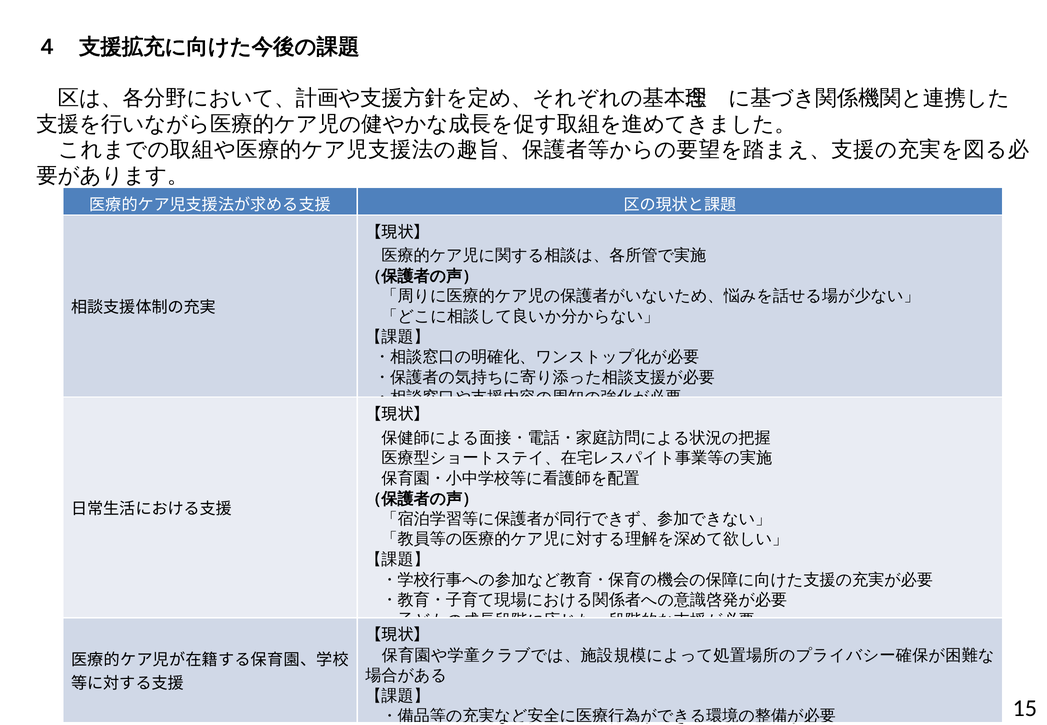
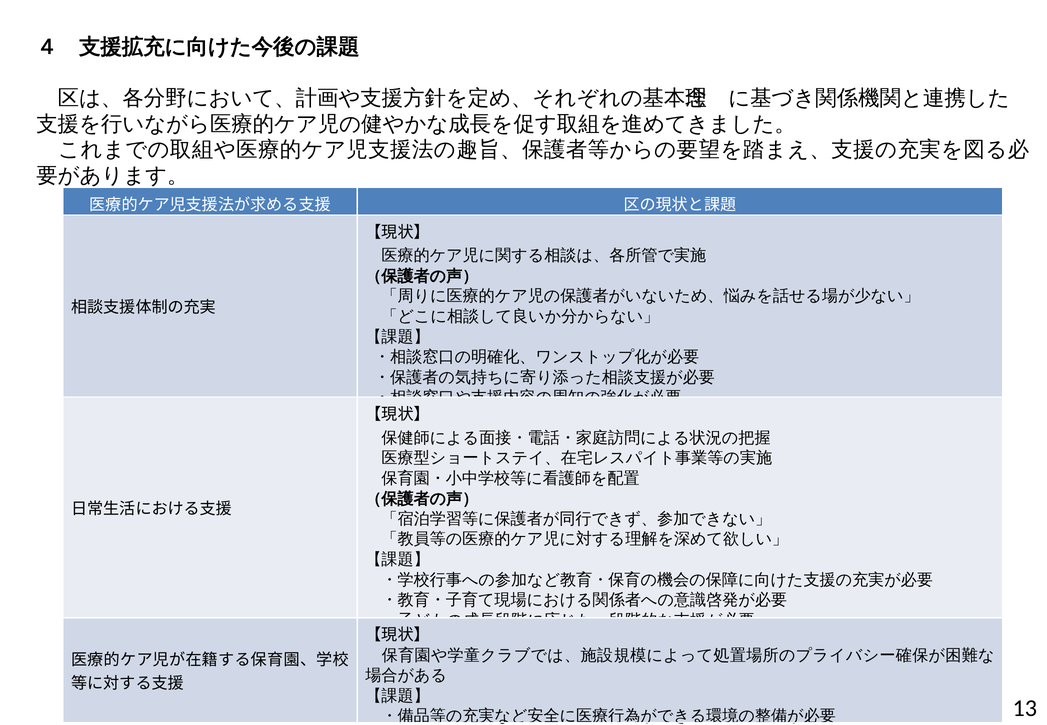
15: 15 -> 13 (1025, 708)
